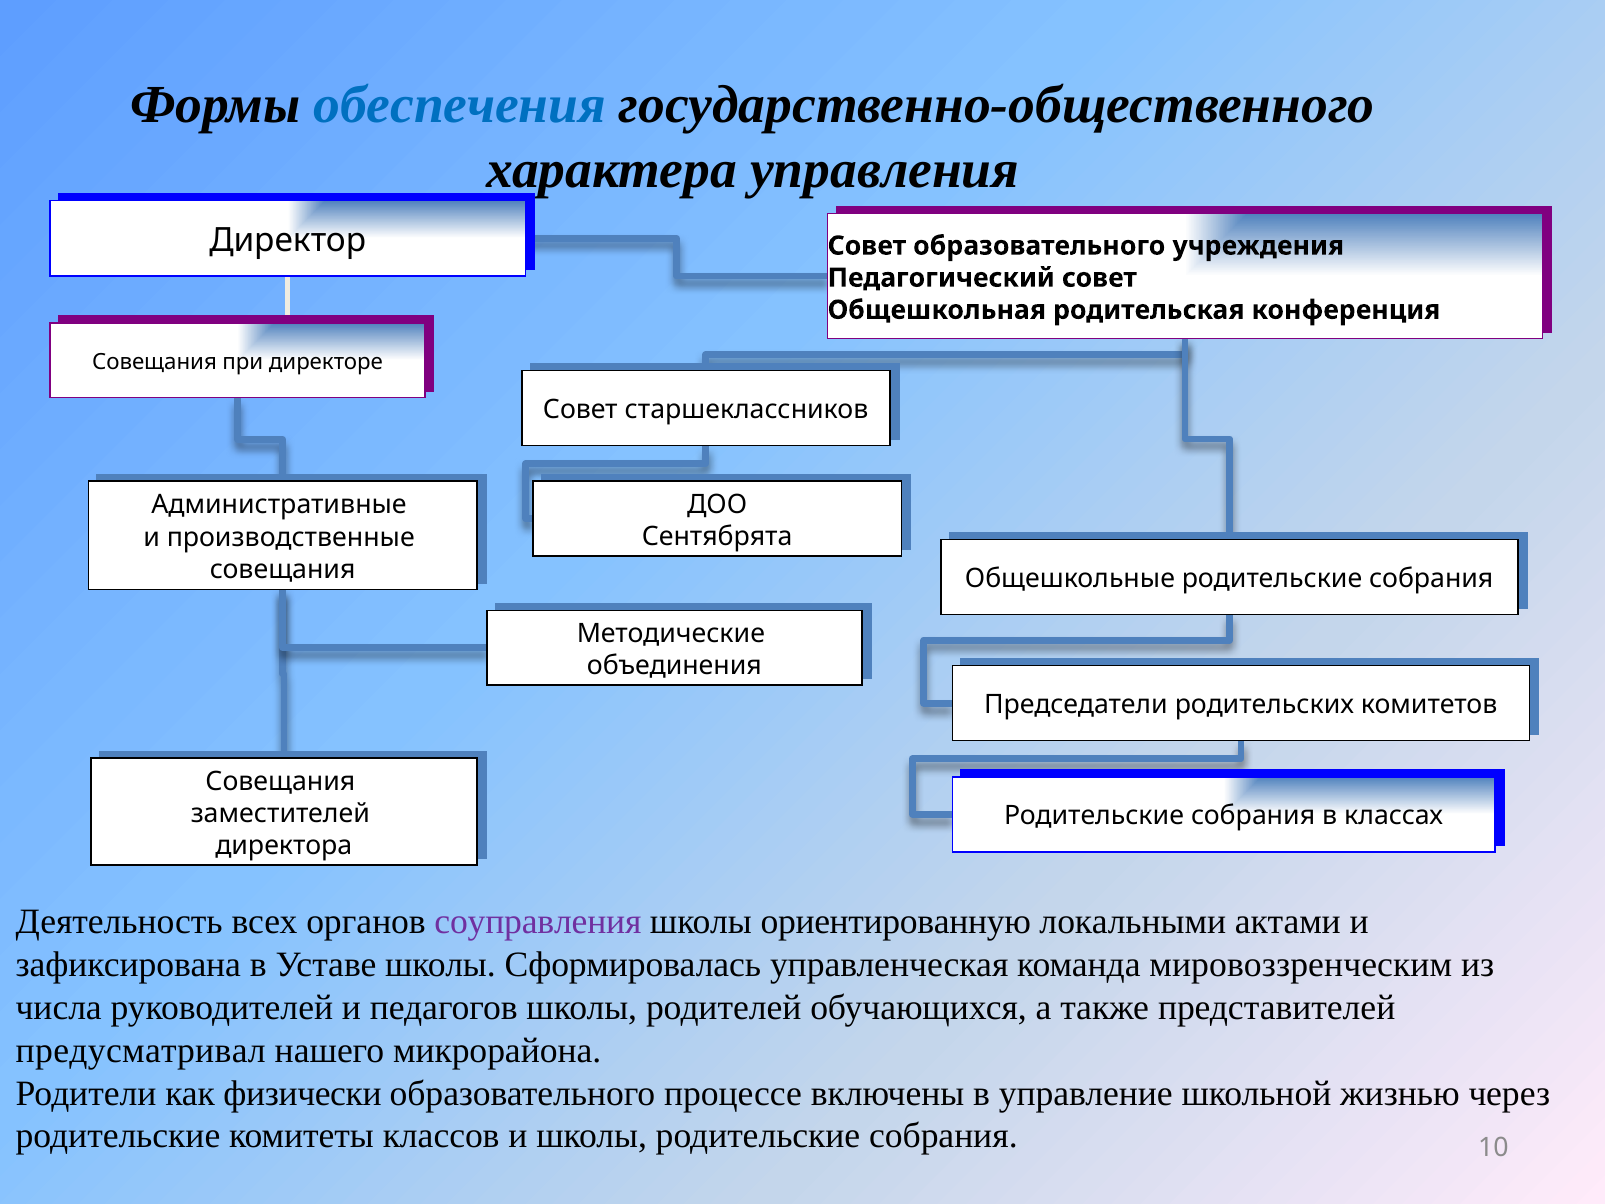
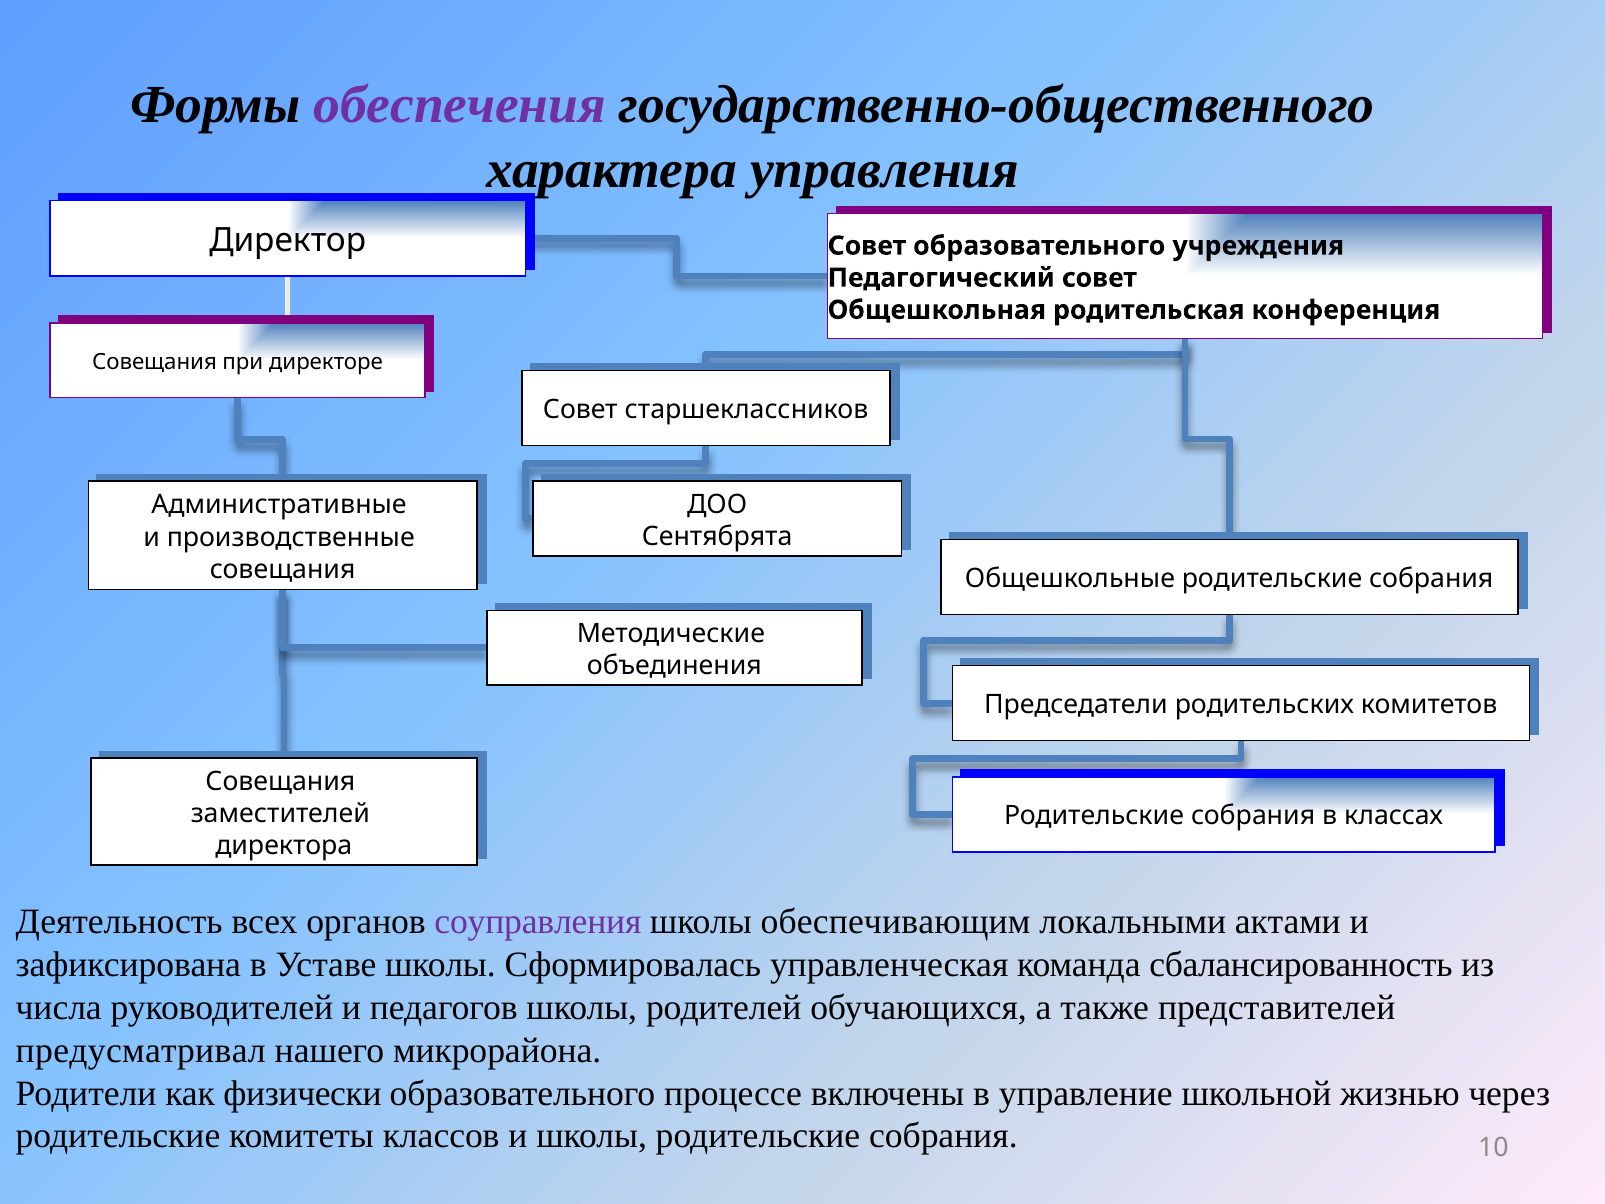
обеспечения colour: blue -> purple (460, 105)
ориентированную: ориентированную -> обеспечивающим (896, 922)
мировоззренческим: мировоззренческим -> сбалансированность (1301, 965)
